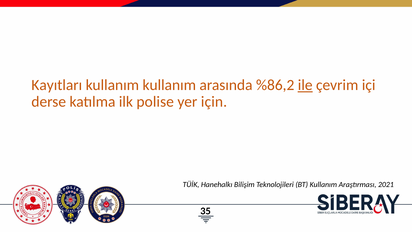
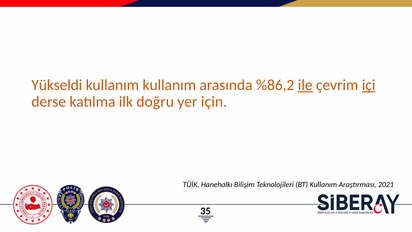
Kayıtları: Kayıtları -> Yükseldi (57, 85)
içi underline: none -> present (369, 85)
polise: polise -> doğru (155, 102)
